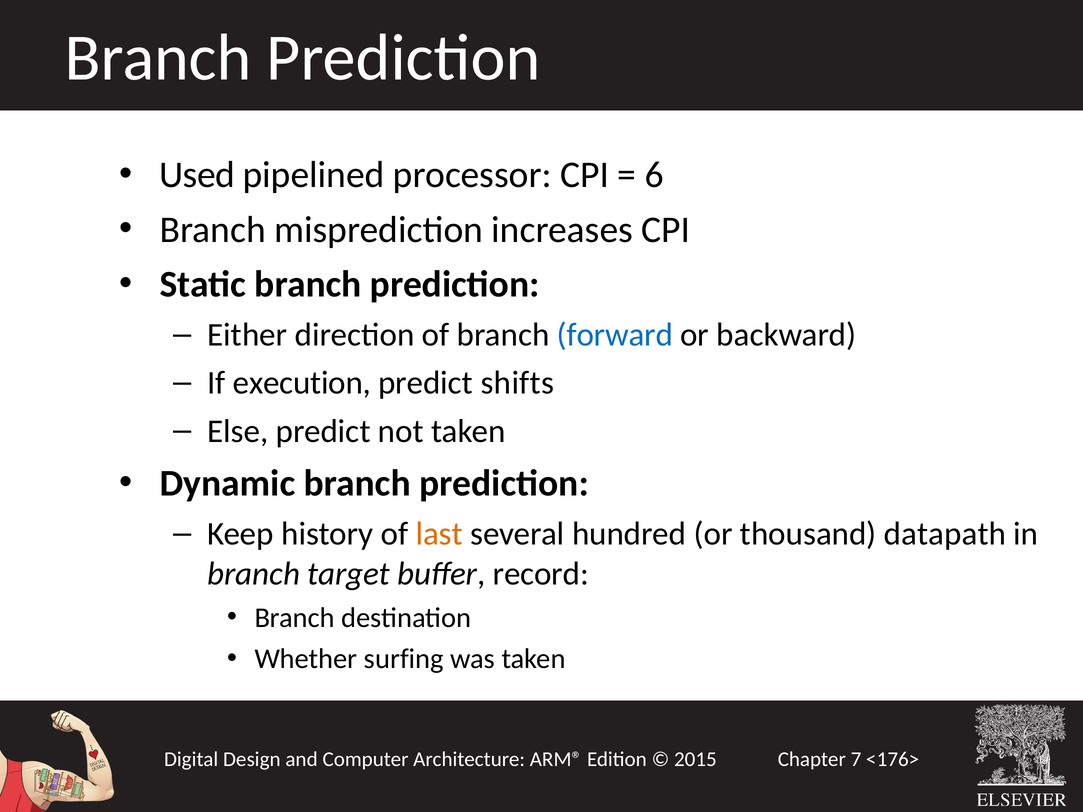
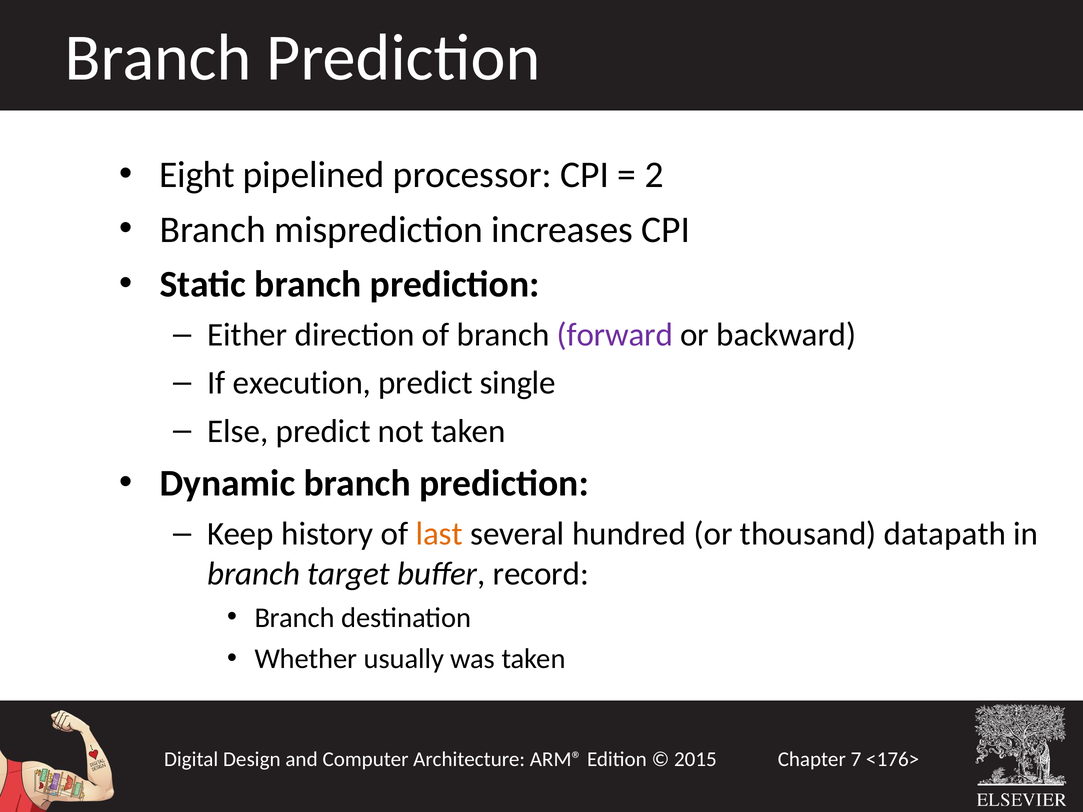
Used: Used -> Eight (197, 175)
6: 6 -> 2 (654, 175)
forward colour: blue -> purple (615, 335)
shifts: shifts -> single (518, 383)
surfing: surfing -> usually (404, 659)
